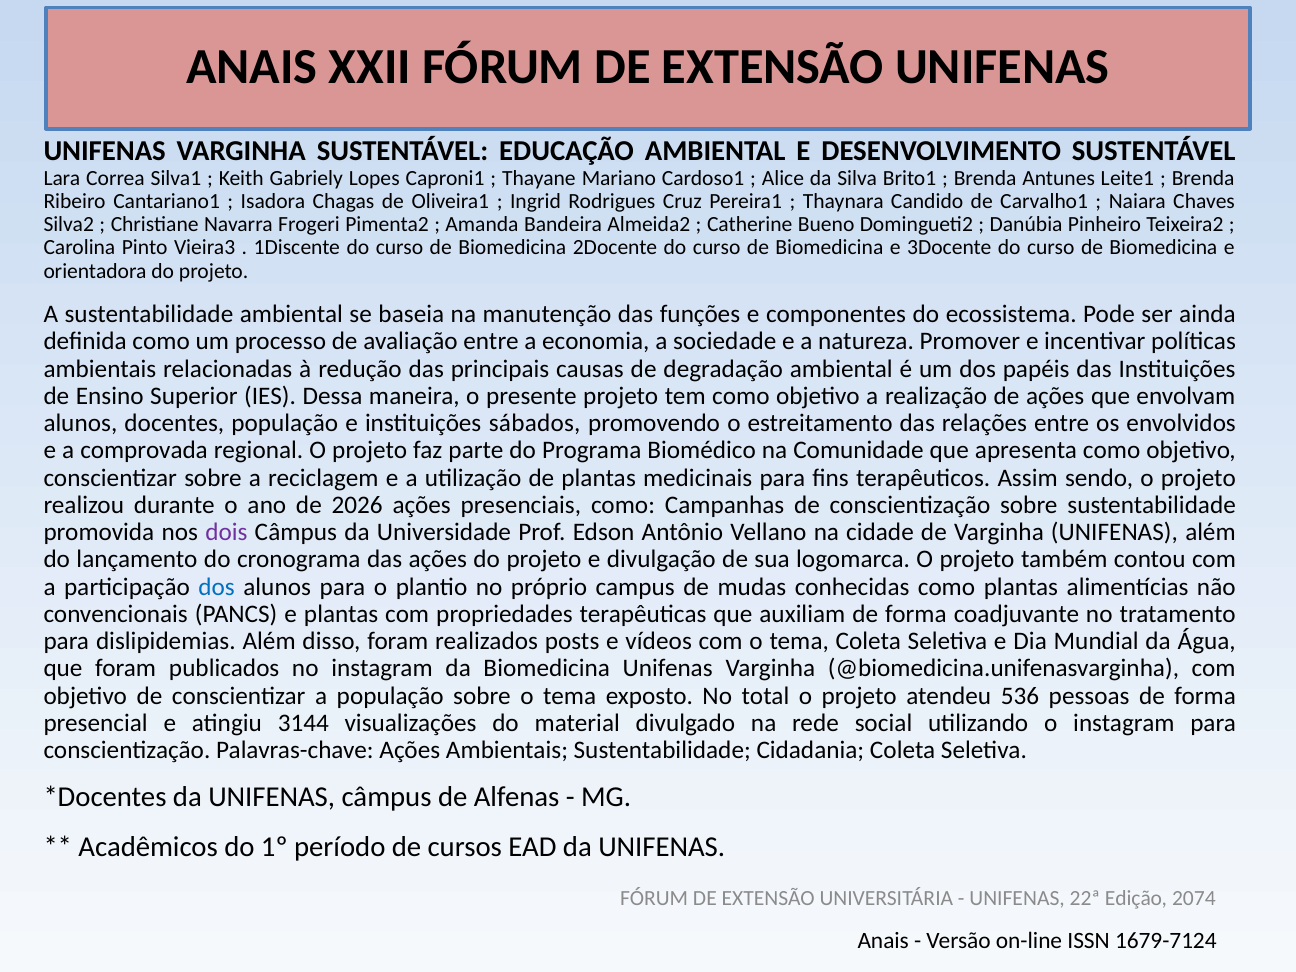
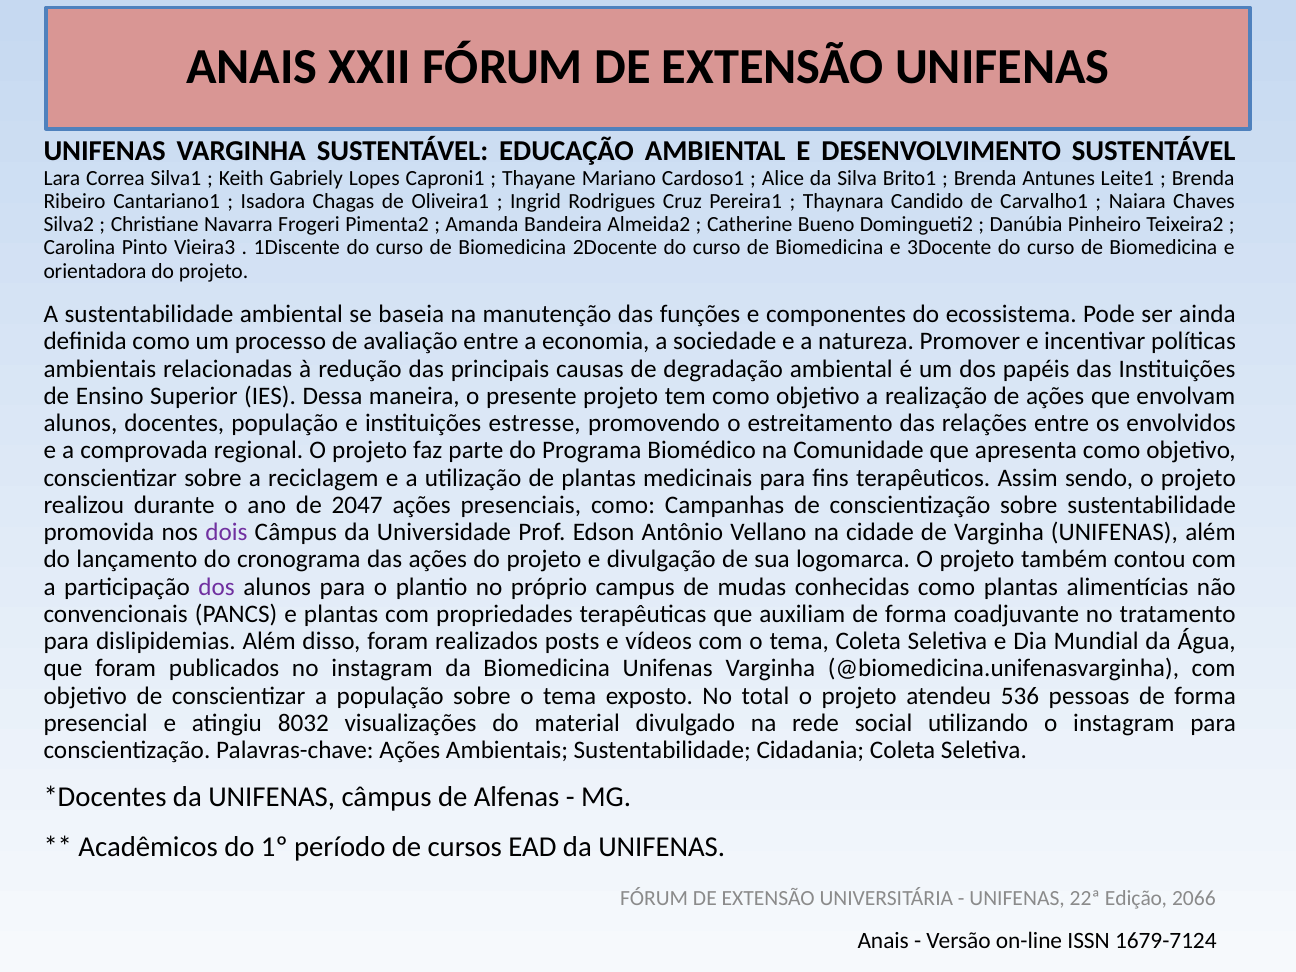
sábados: sábados -> estresse (535, 423)
2026: 2026 -> 2047 (357, 505)
dos colour: blue -> purple (217, 587)
3144: 3144 -> 8032 (303, 723)
2074: 2074 -> 2066 (1194, 899)
